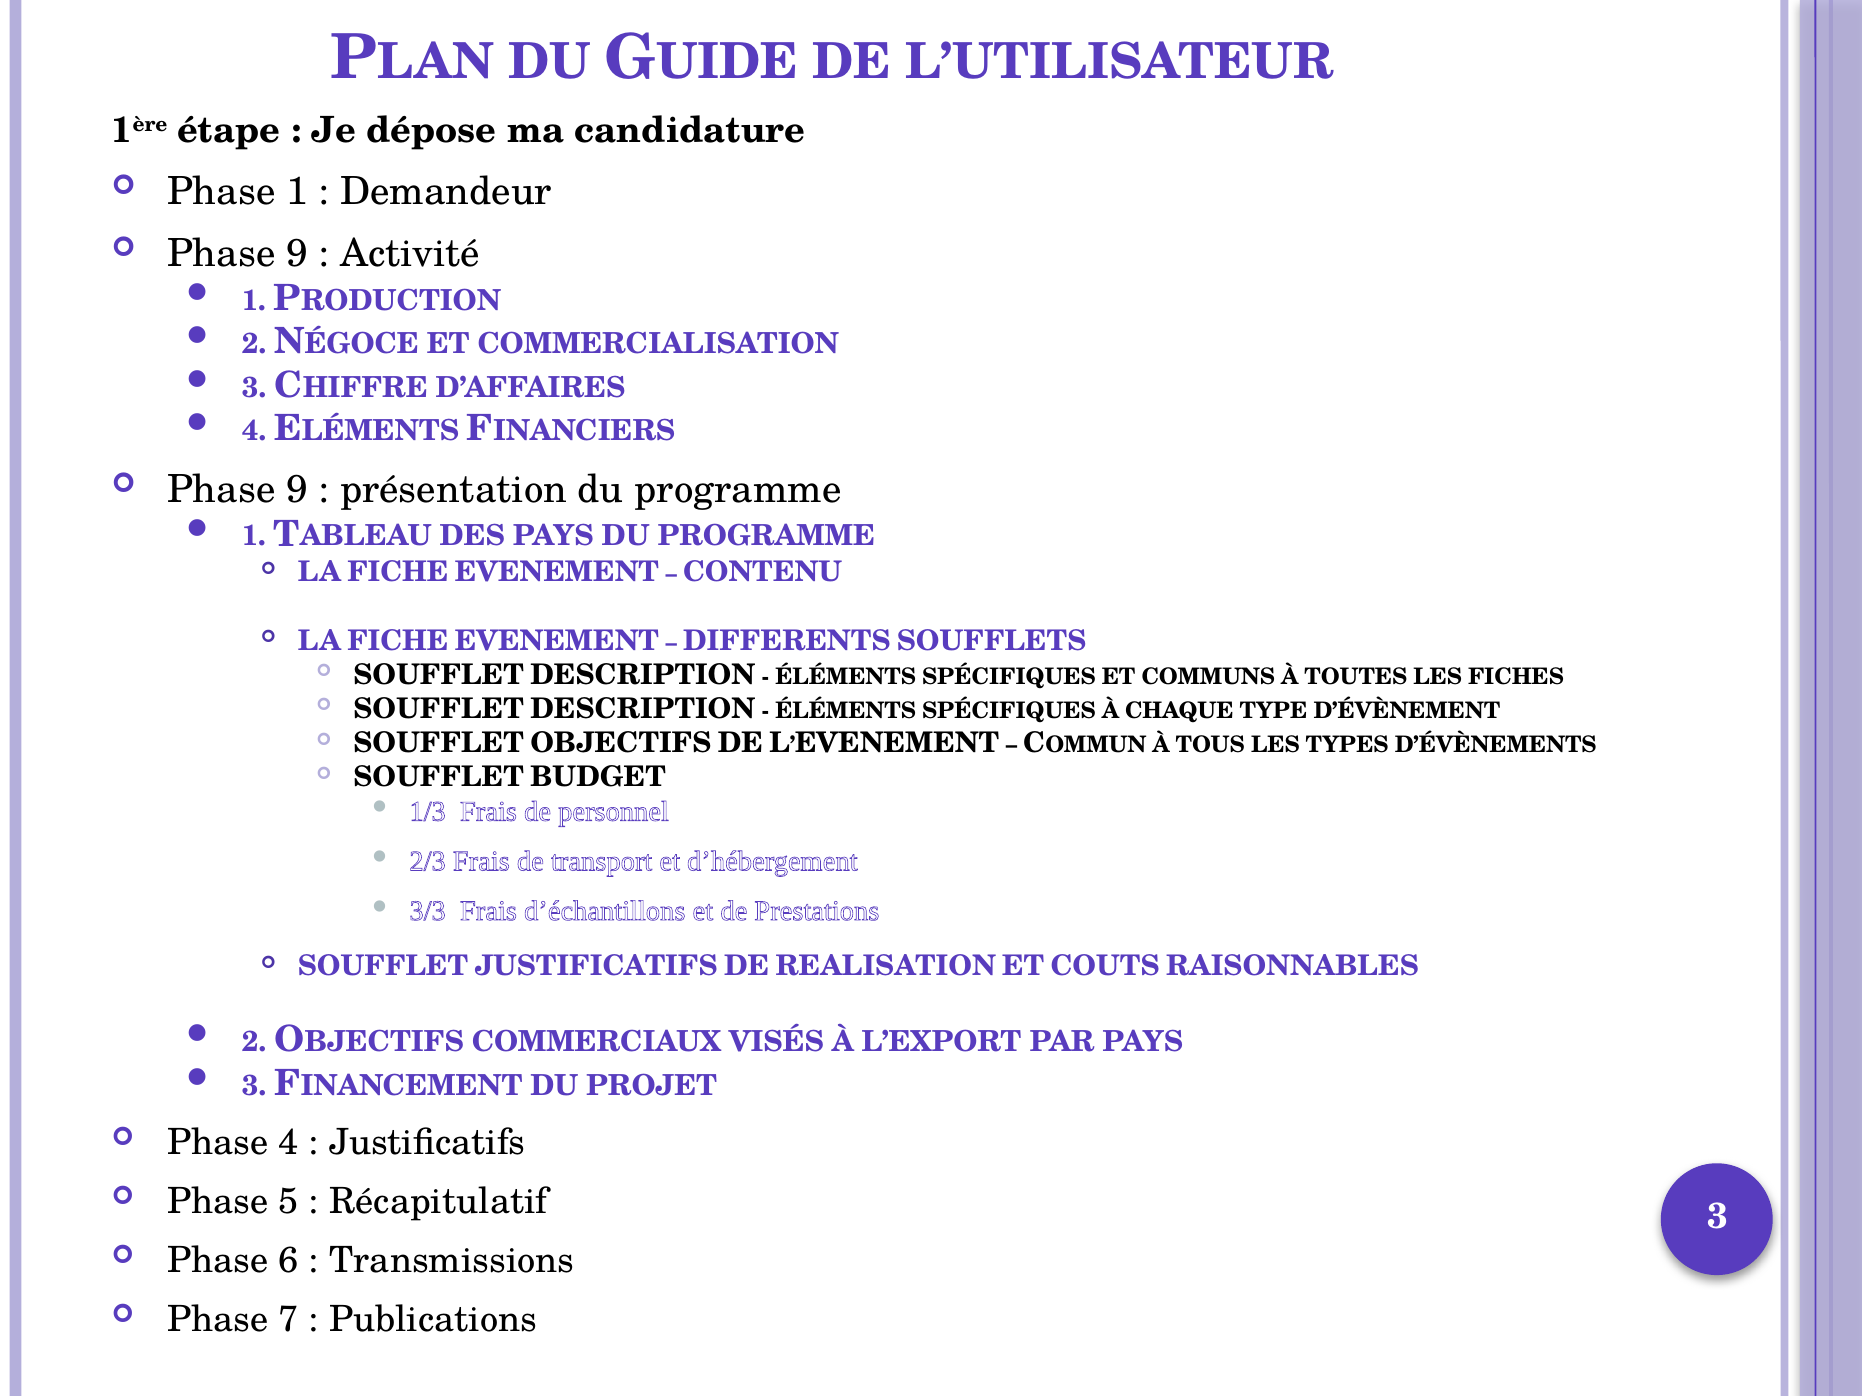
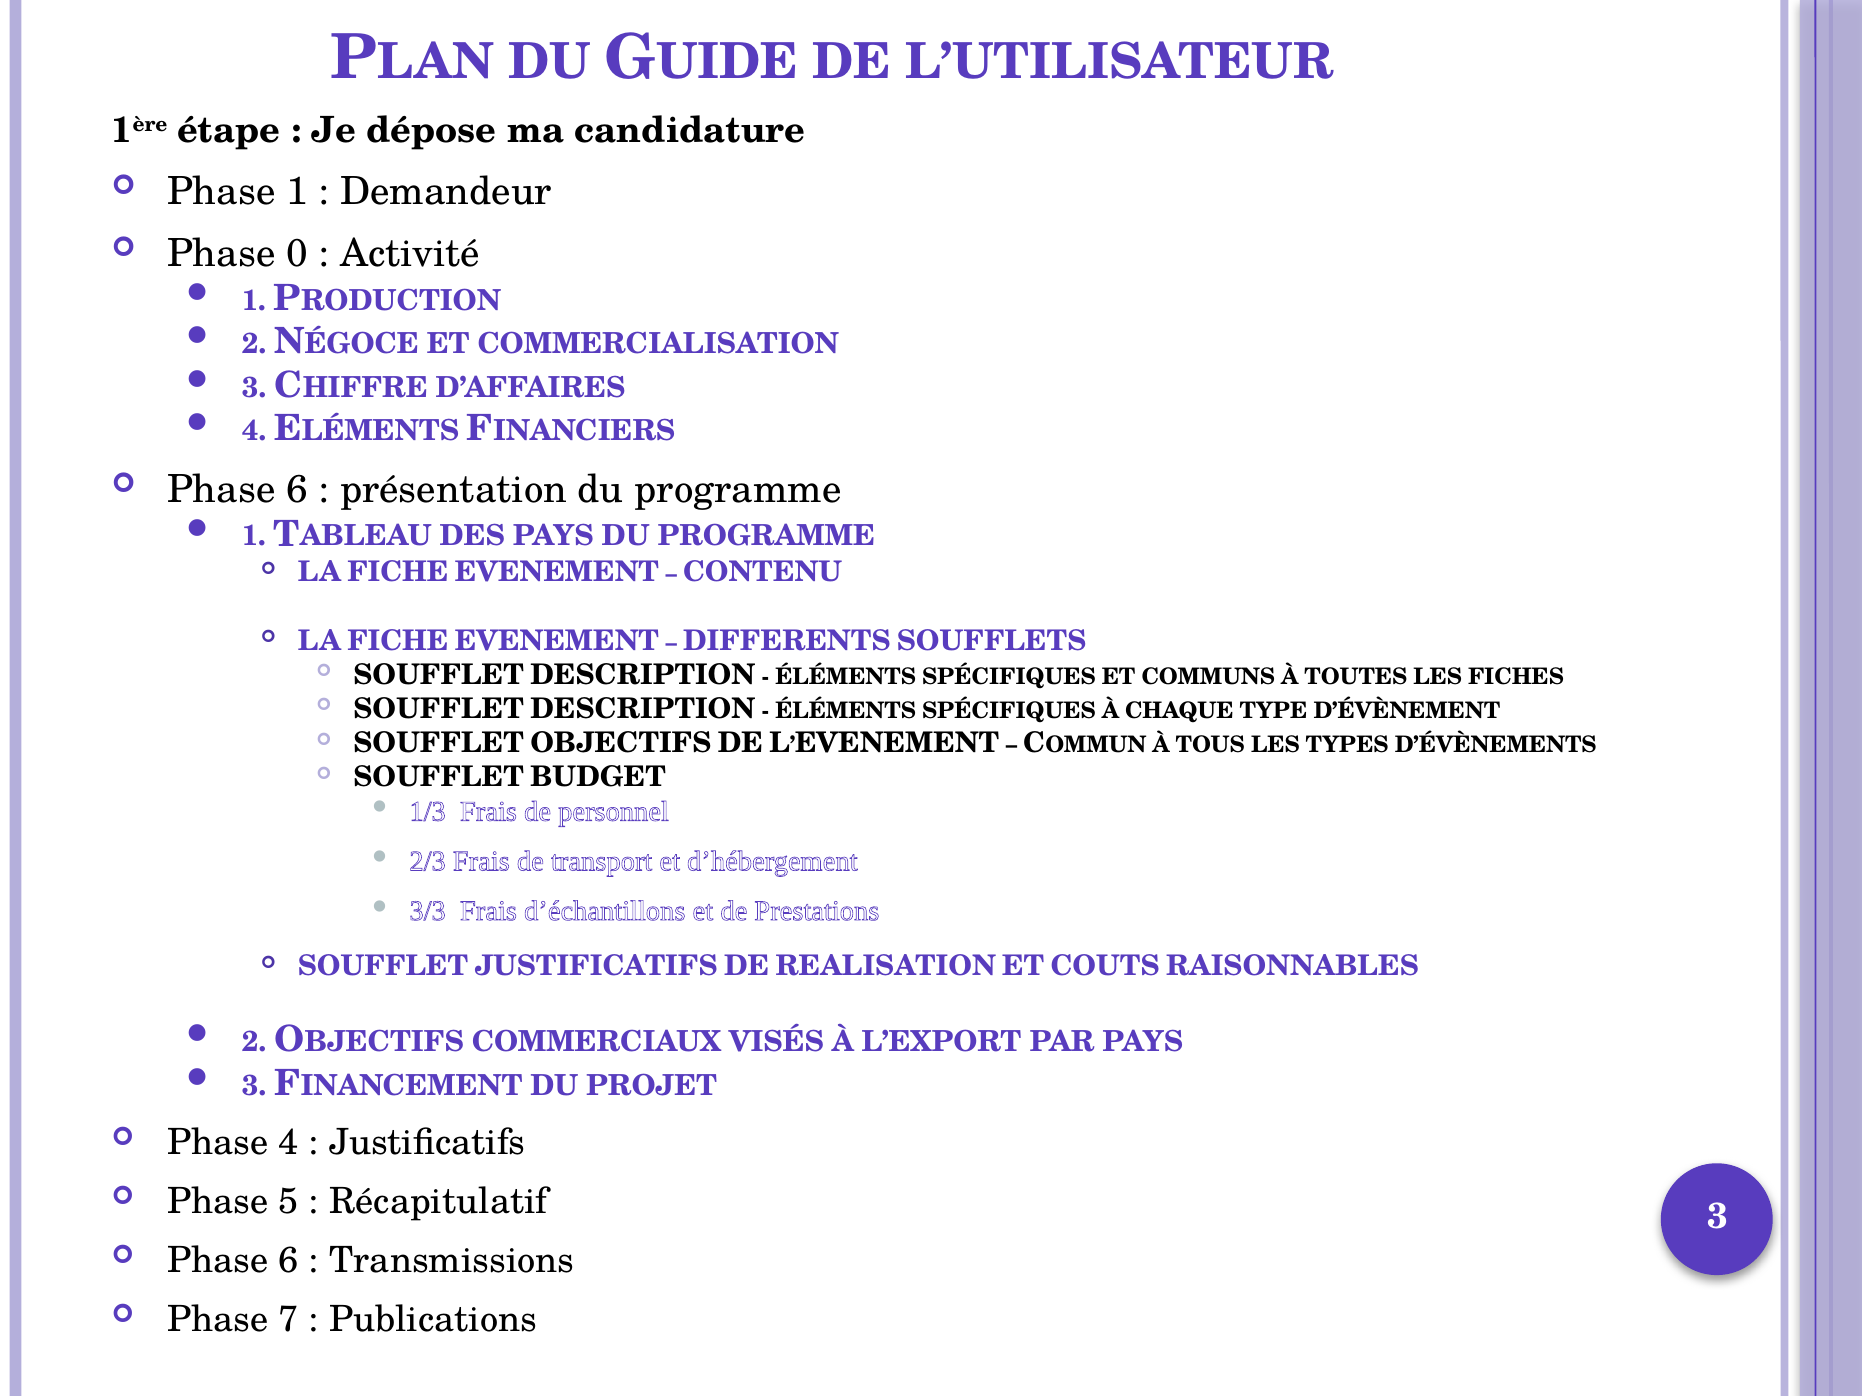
9: 9 -> 0 (297, 253)
9: 9 -> 6 (297, 489)
